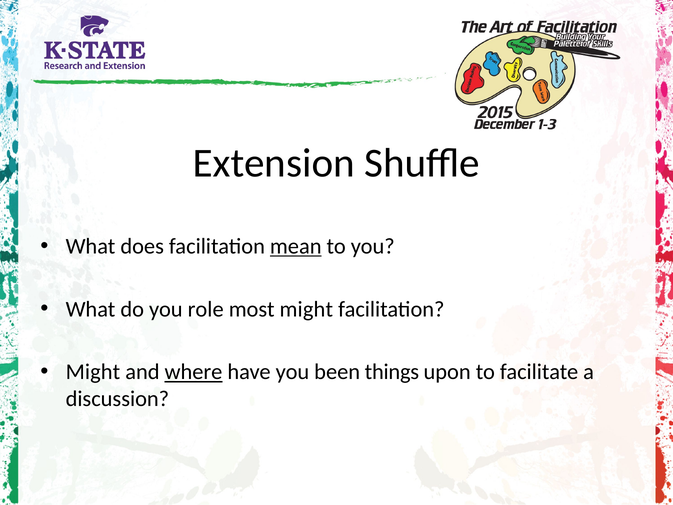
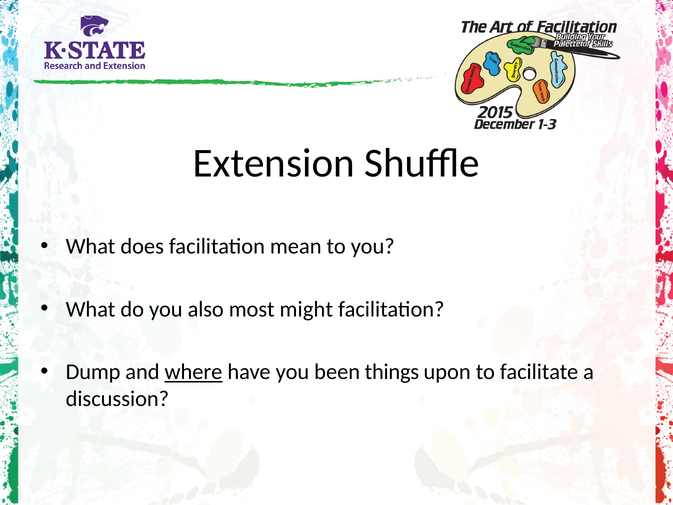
mean underline: present -> none (296, 246)
role: role -> also (206, 309)
Might: Might -> Dump (93, 372)
